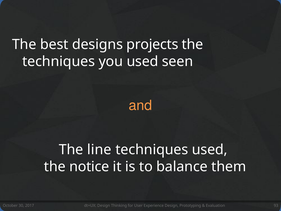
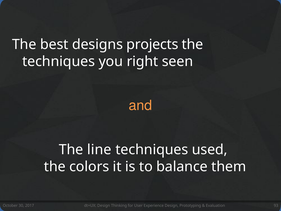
you used: used -> right (142, 61)
notice: notice -> colors (89, 166)
